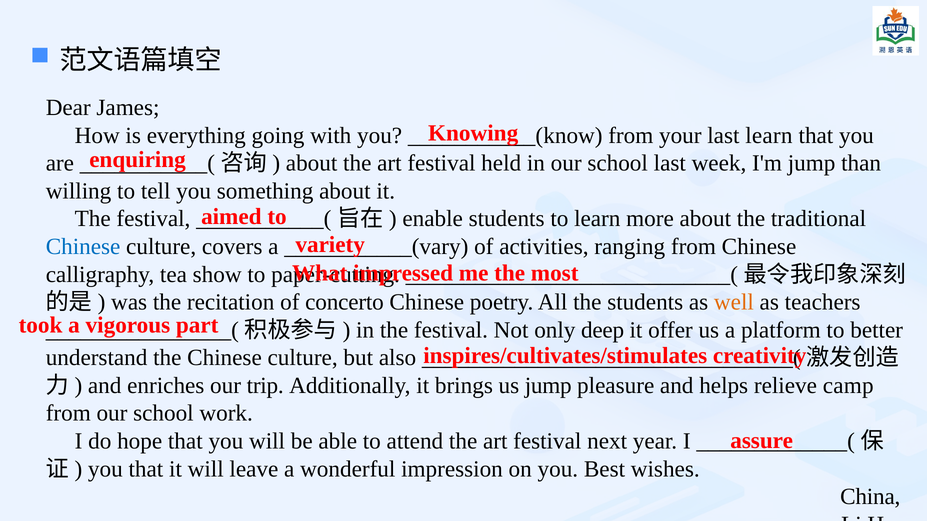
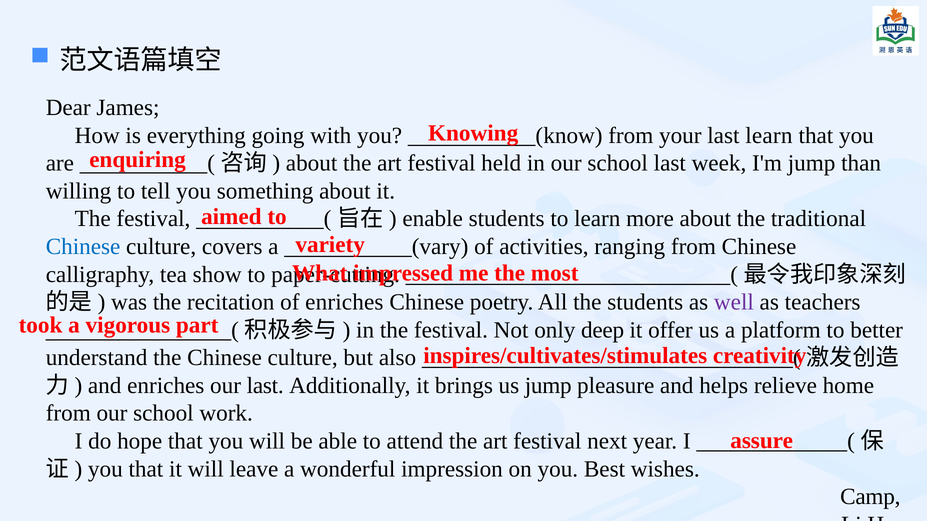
of concerto: concerto -> enriches (344, 302)
well colour: orange -> purple (734, 302)
our trip: trip -> last (265, 386)
camp: camp -> home (848, 386)
China: China -> Camp (870, 497)
